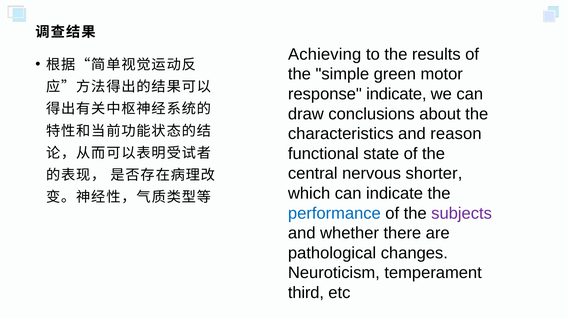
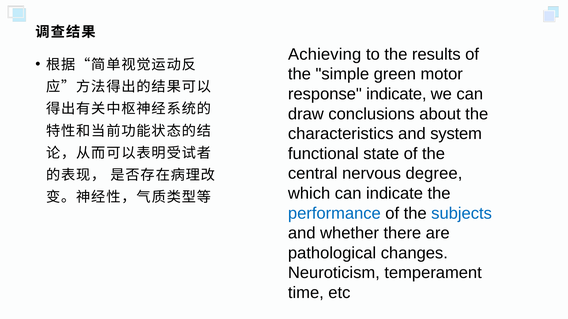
reason: reason -> system (456, 134)
shorter: shorter -> degree (434, 174)
subjects colour: purple -> blue (462, 214)
third: third -> time (306, 293)
